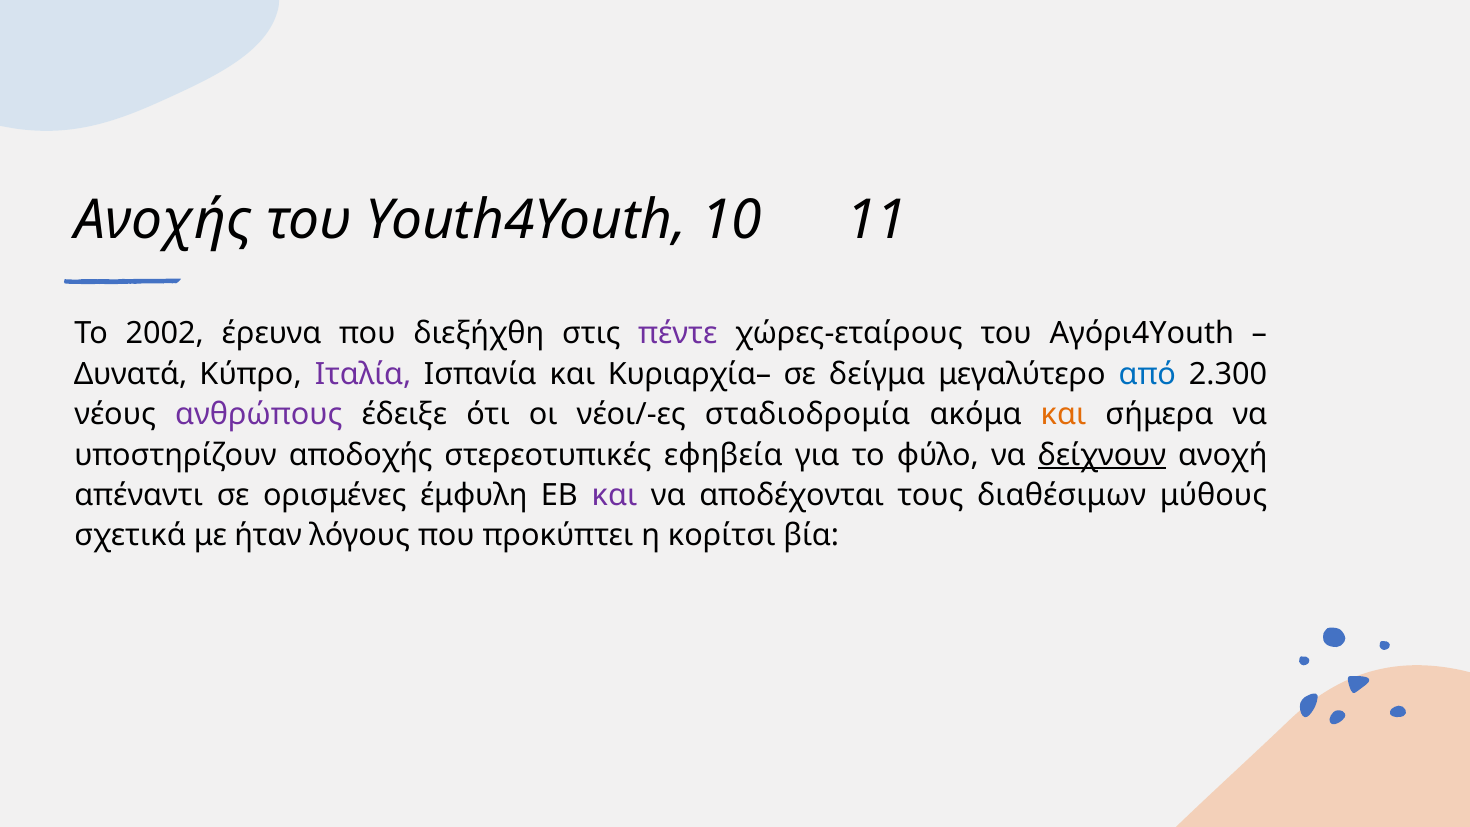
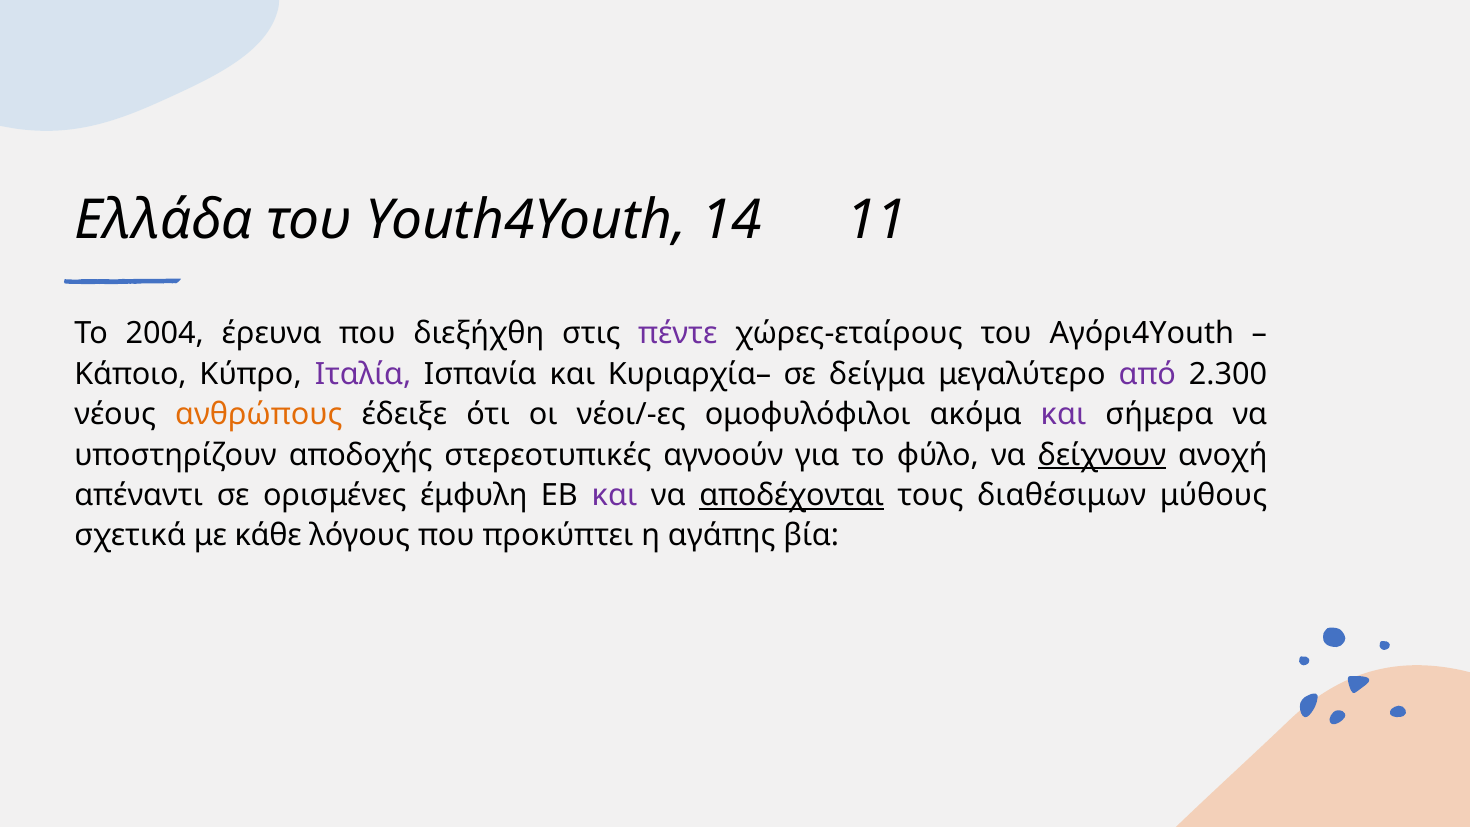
Ανοχής: Ανοχής -> Ελλάδα (163, 220)
10: 10 -> 14 (732, 220)
2002: 2002 -> 2004 (165, 334)
Δυνατά: Δυνατά -> Κάποιο (131, 374)
από colour: blue -> purple (1147, 374)
ανθρώπους colour: purple -> orange (259, 415)
σταδιοδρομία: σταδιοδρομία -> ομοφυλόφιλοι (808, 415)
και colour: orange -> purple (1064, 415)
εφηβεία: εφηβεία -> αγνοούν (723, 455)
αποδέχονται underline: none -> present (792, 495)
ήταν: ήταν -> κάθε (268, 536)
κορίτσι: κορίτσι -> αγάπης (722, 536)
